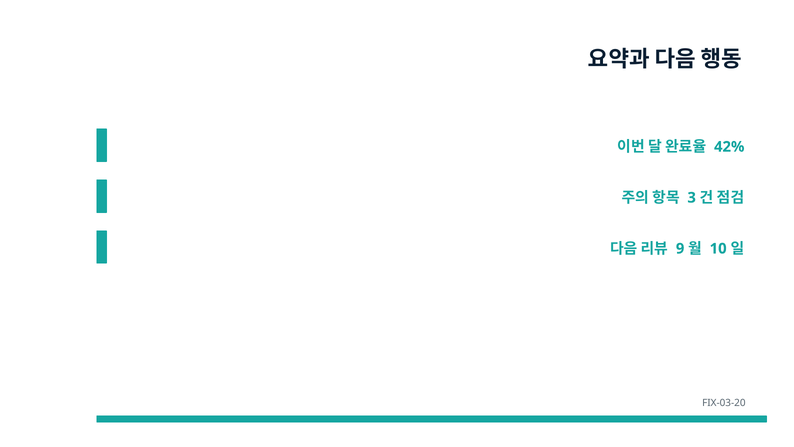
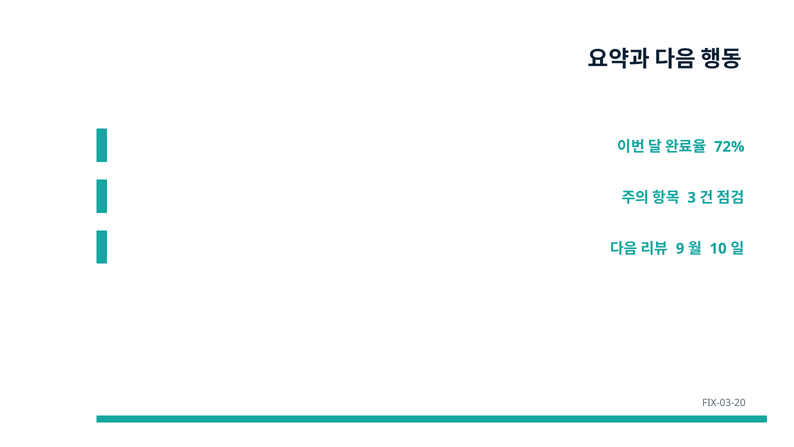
42%: 42% -> 72% (729, 147)
